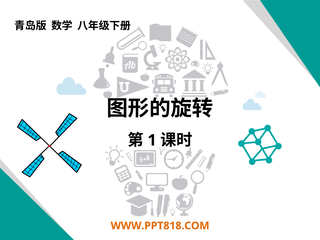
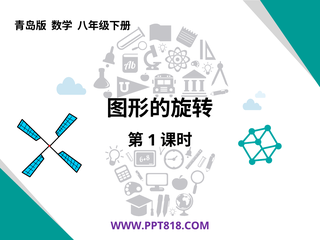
WWW.PPT818.COM colour: orange -> purple (160, 226)
